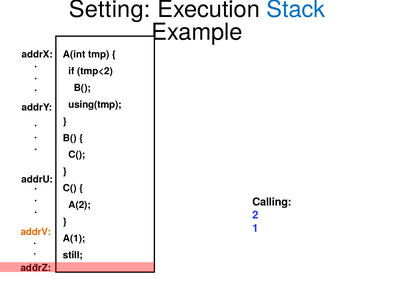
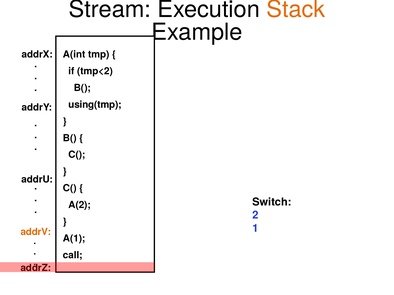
Setting: Setting -> Stream (110, 9)
Stack colour: blue -> orange (296, 9)
Calling: Calling -> Switch (272, 202)
still: still -> call (73, 256)
